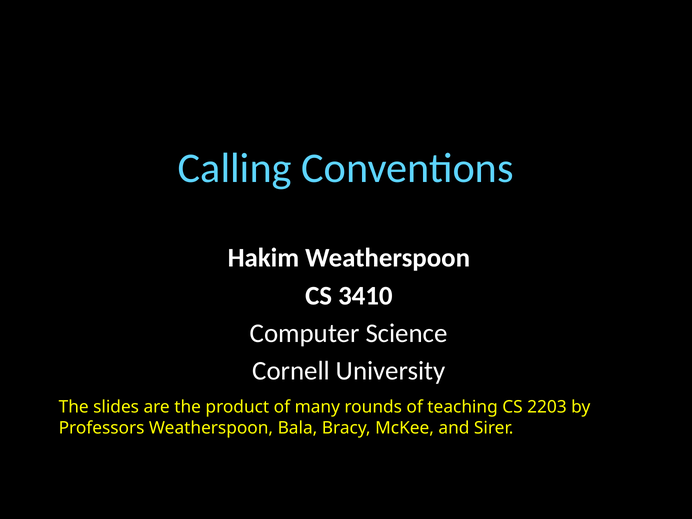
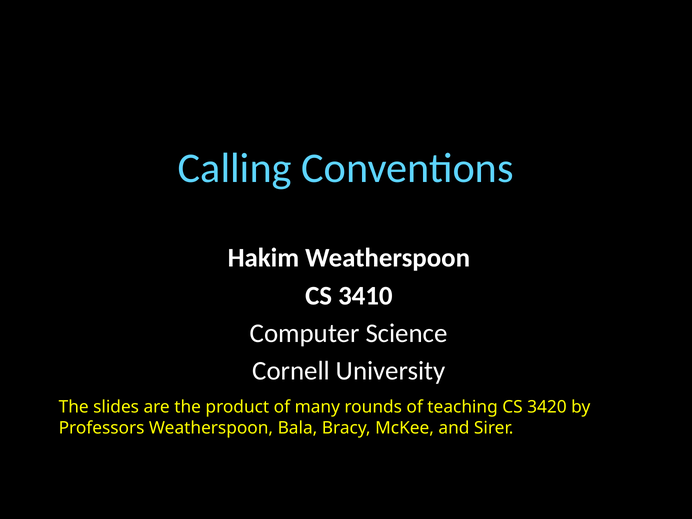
2203: 2203 -> 3420 (547, 407)
